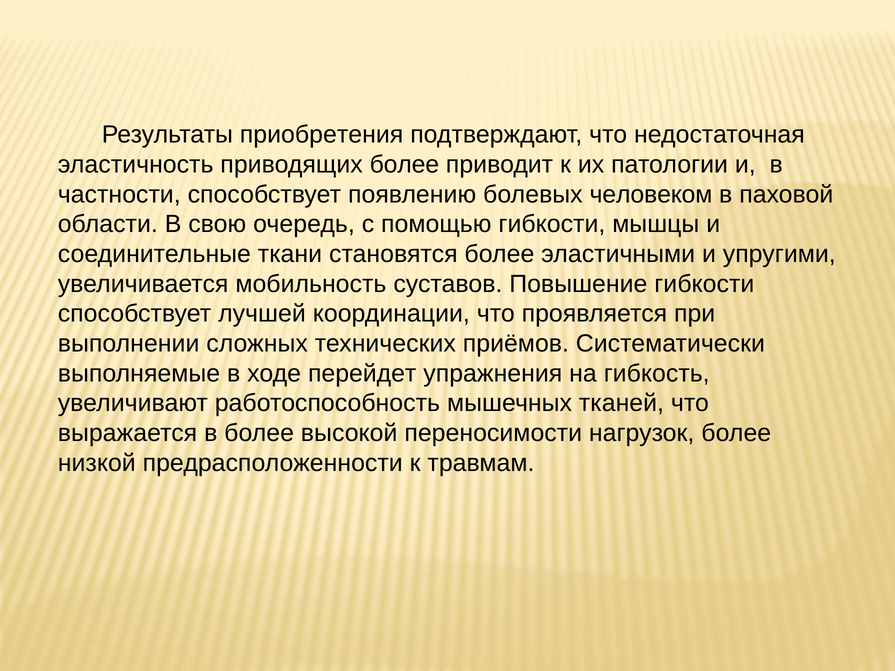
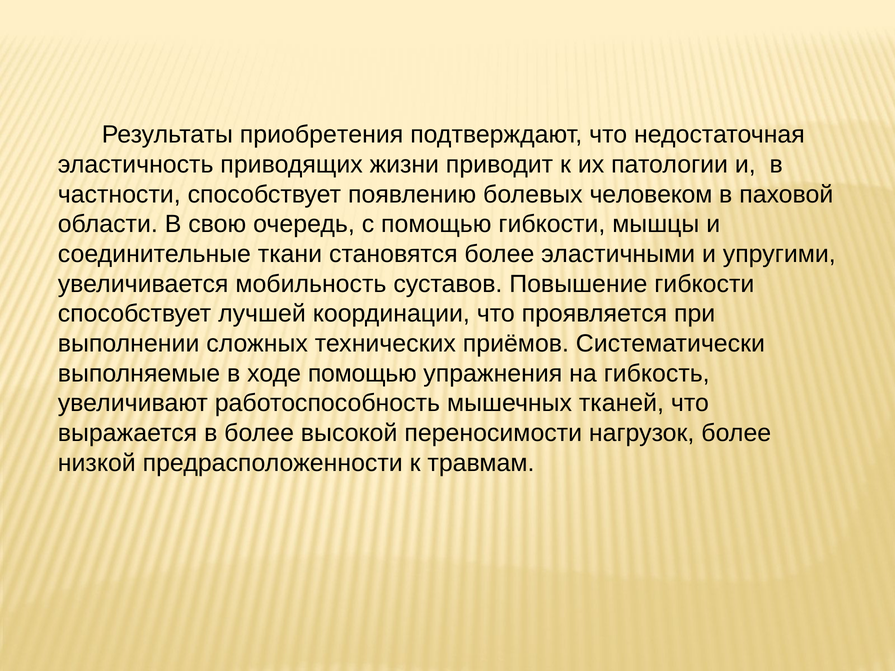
приводящих более: более -> жизни (404, 165)
ходе перейдет: перейдет -> помощью (362, 373)
